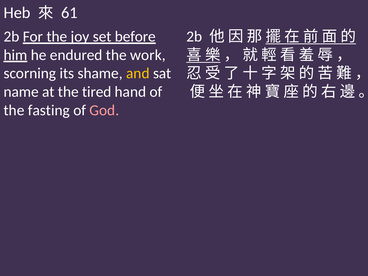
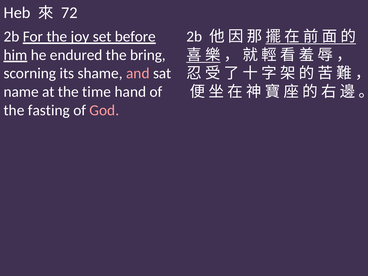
61: 61 -> 72 (69, 13)
work: work -> bring (148, 55)
and colour: yellow -> pink (138, 73)
tired: tired -> time (97, 92)
